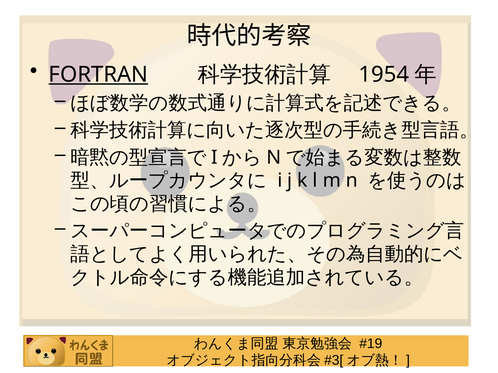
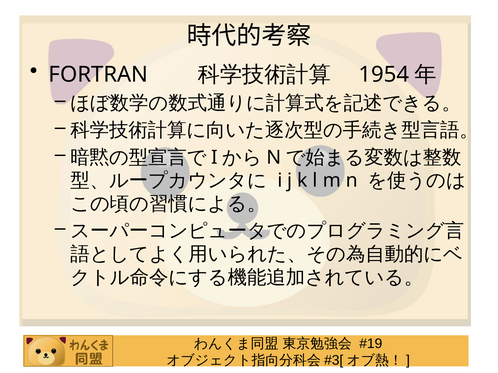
FORTRAN underline: present -> none (98, 75)
